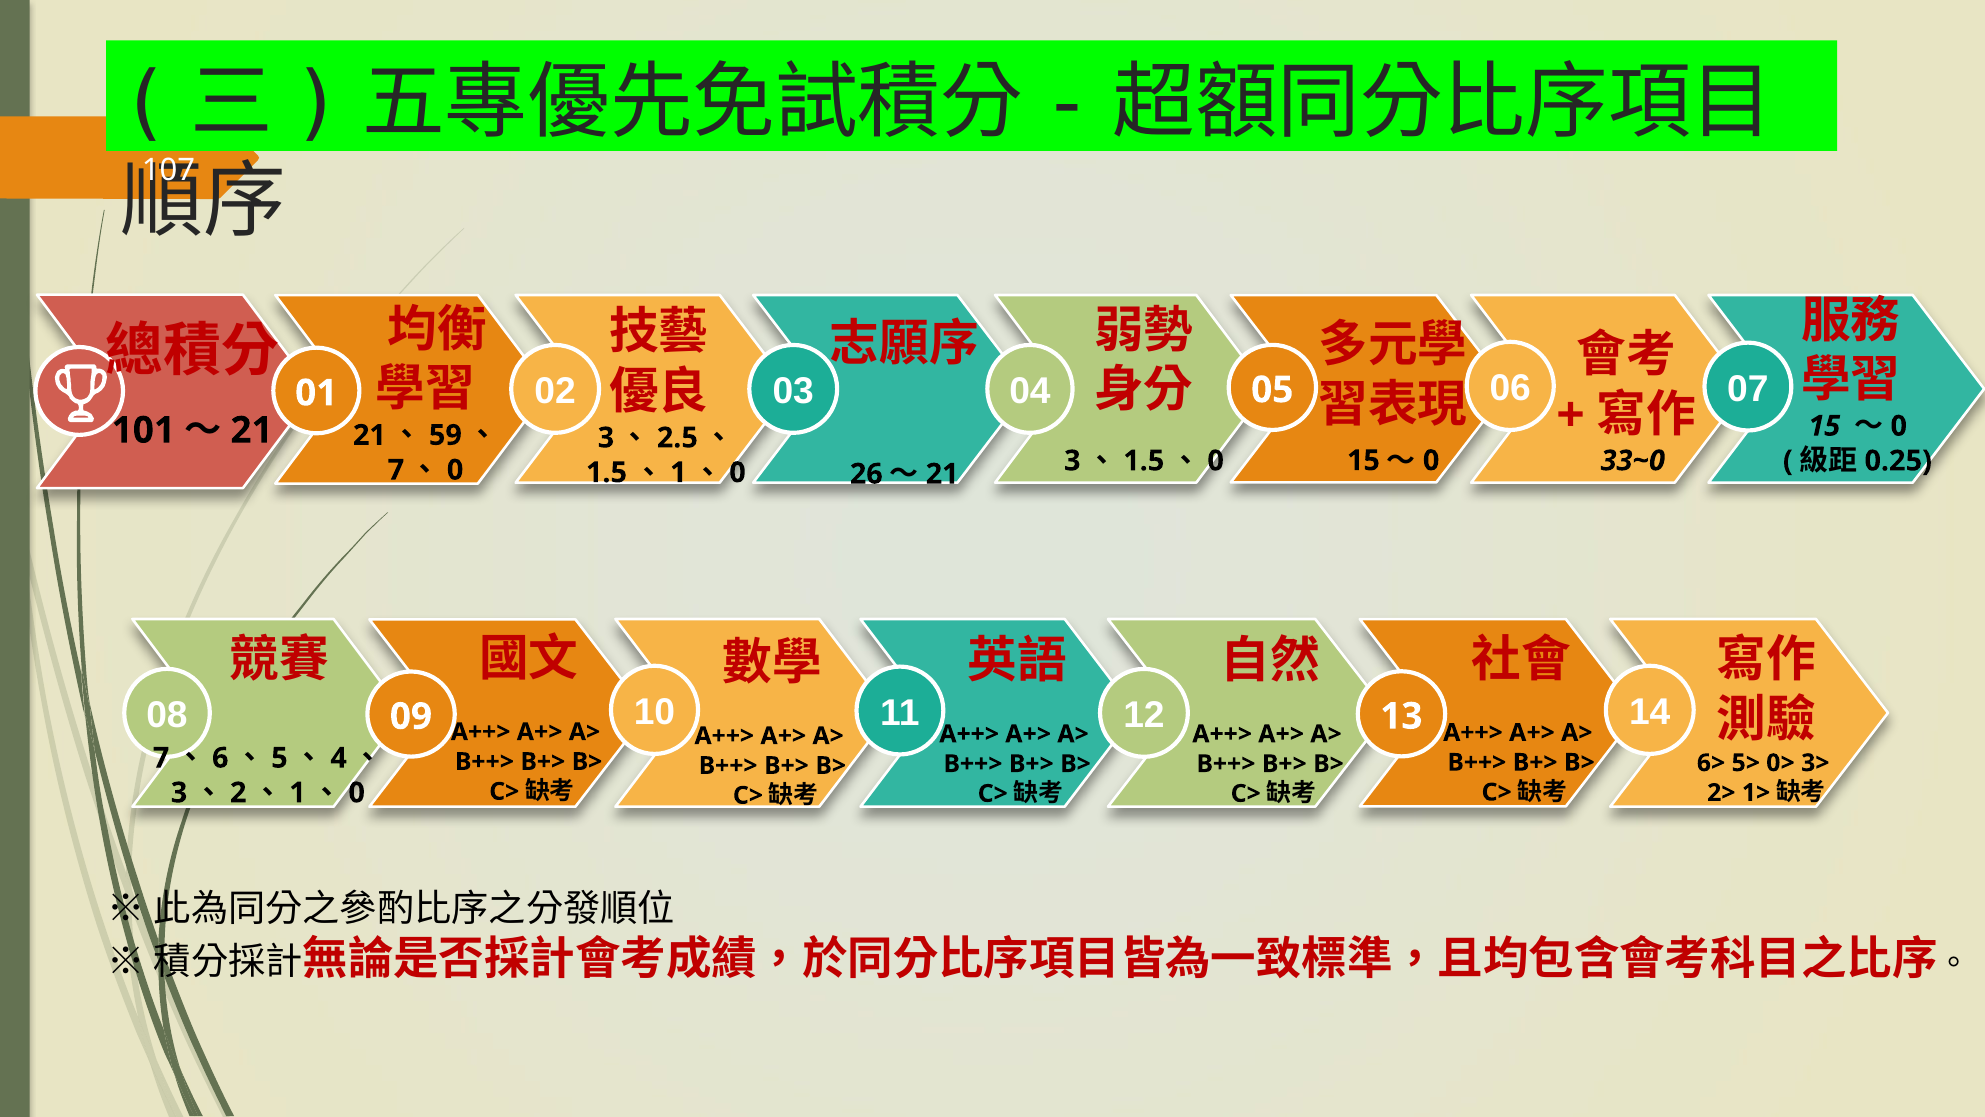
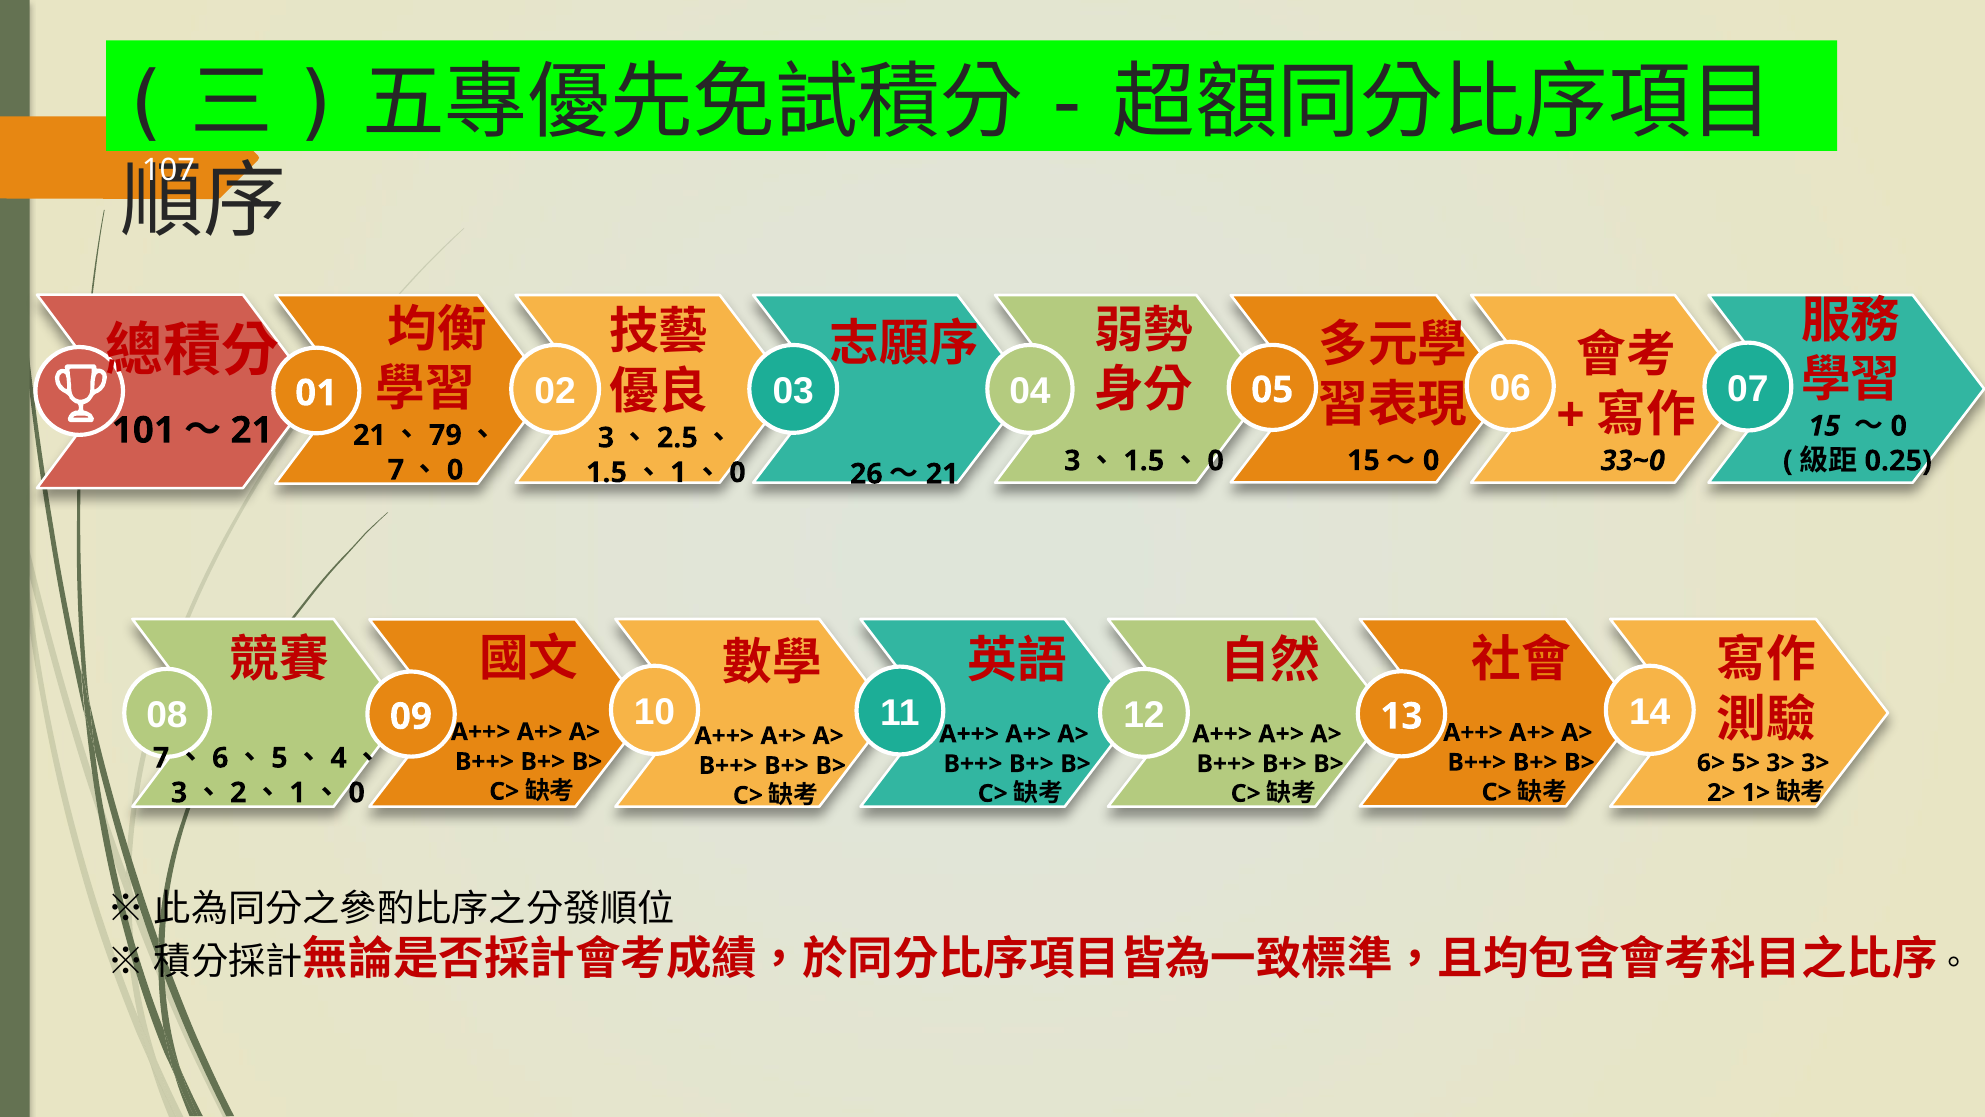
59: 59 -> 79 (445, 435)
5> 0>: 0> -> 3> (1780, 763)
